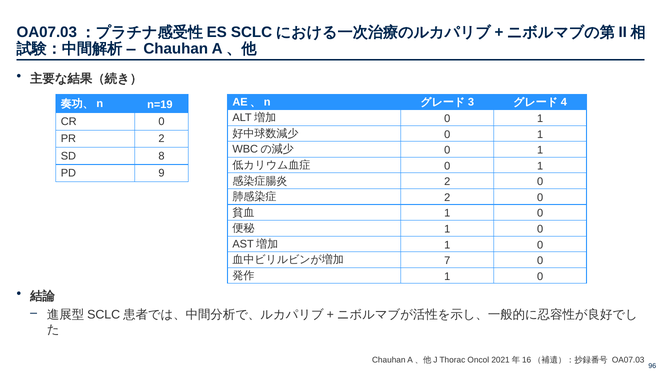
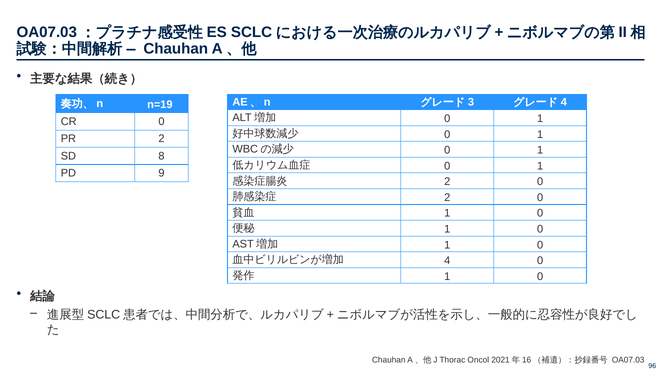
7: 7 -> 4 (447, 261)
